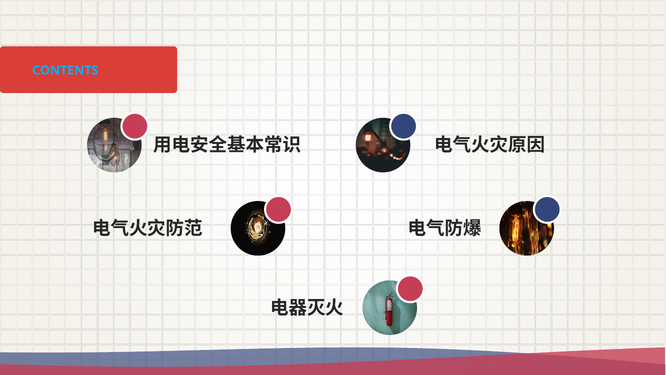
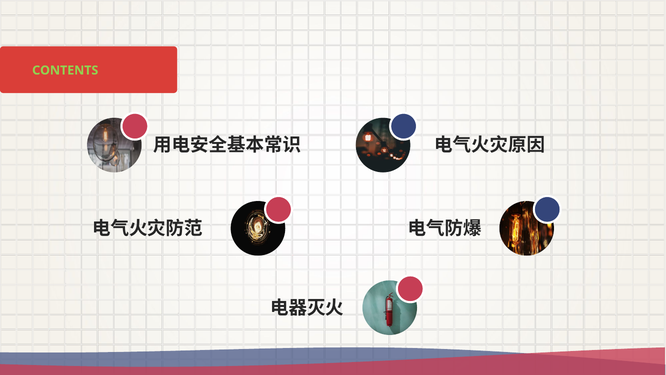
CONTENTS colour: light blue -> light green (65, 70)
